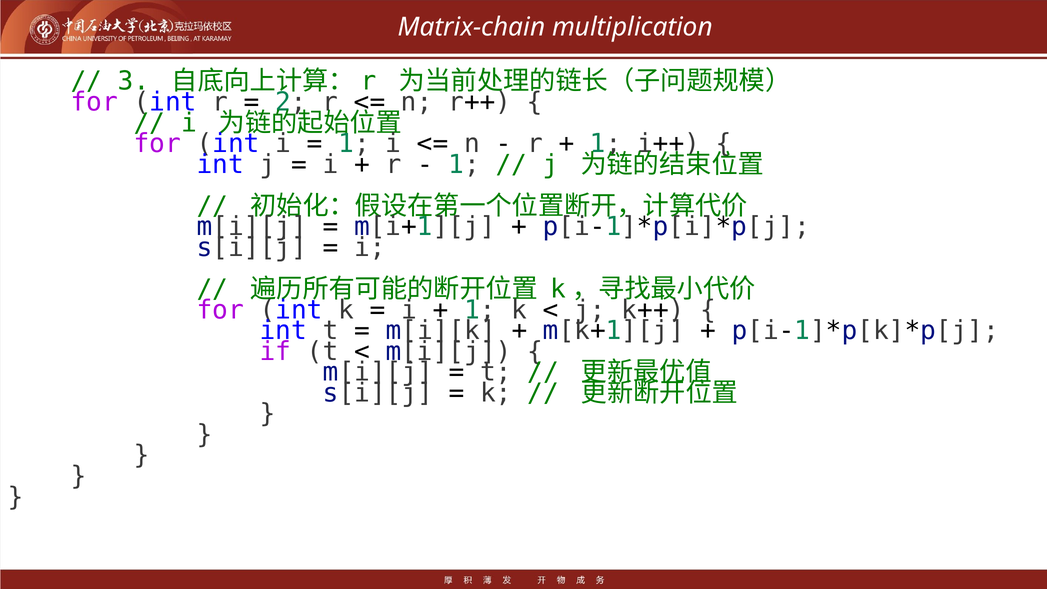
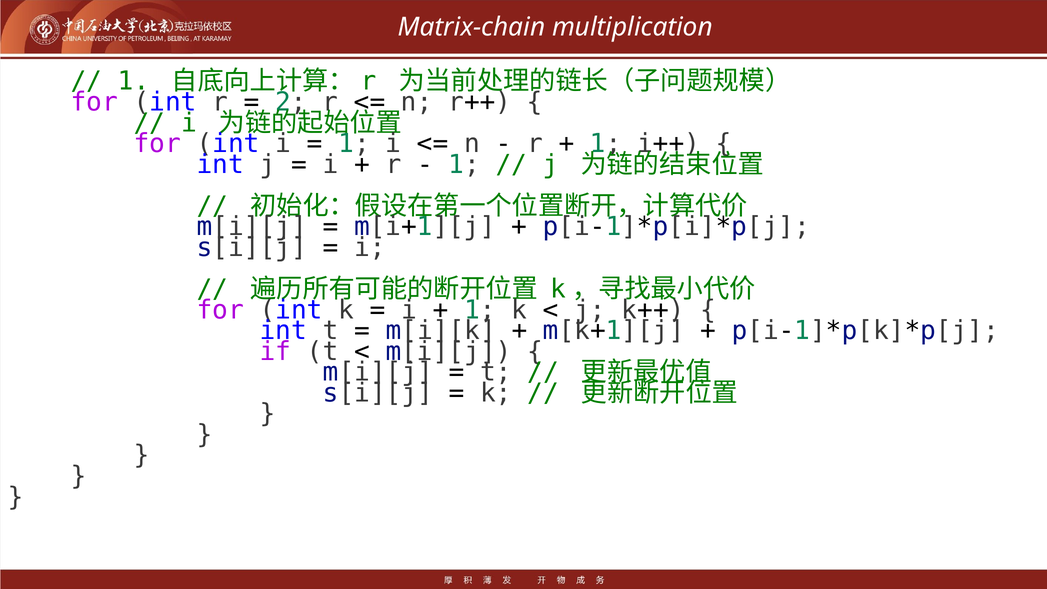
3: 3 -> 1 (134, 81)
